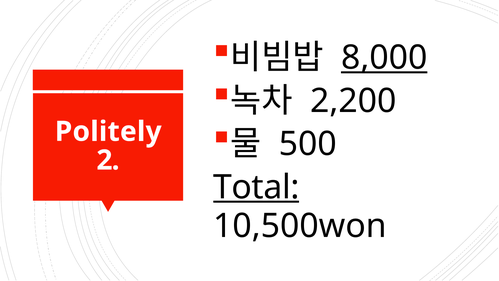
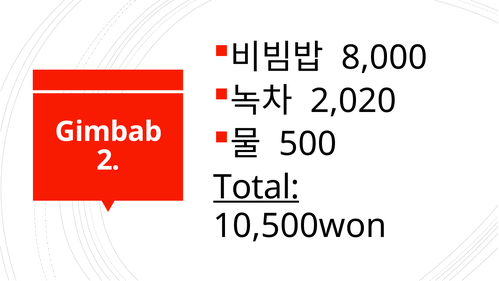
8,000 underline: present -> none (384, 58)
2,200: 2,200 -> 2,020 (353, 101)
Politely: Politely -> Gimbab (108, 131)
